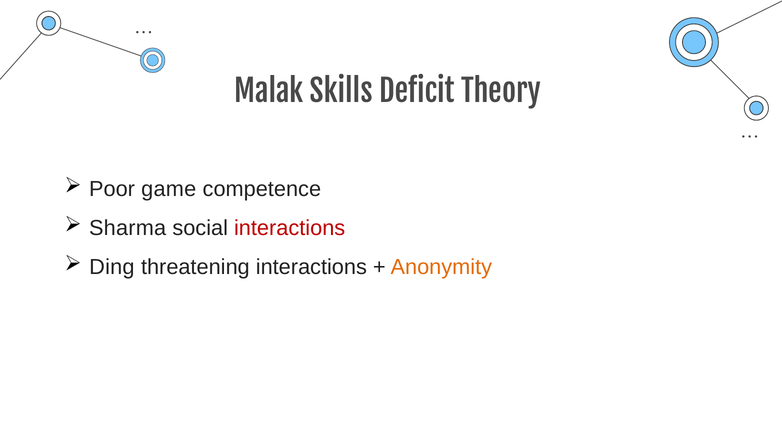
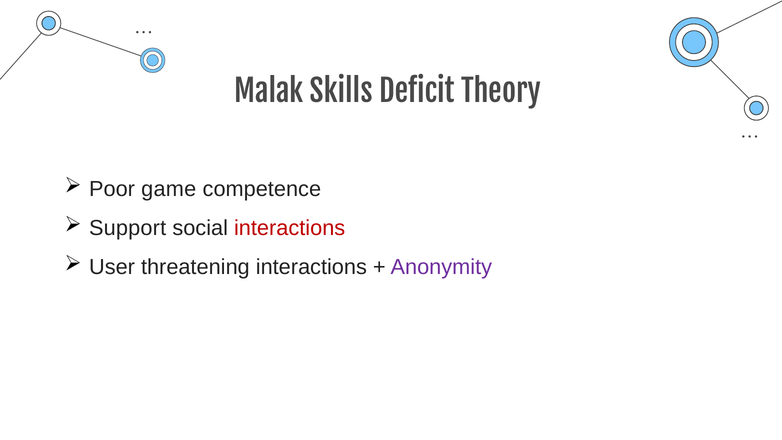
Sharma: Sharma -> Support (128, 228)
Ding: Ding -> User (112, 267)
Anonymity colour: orange -> purple (441, 267)
